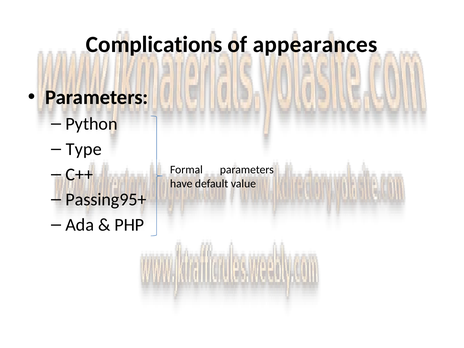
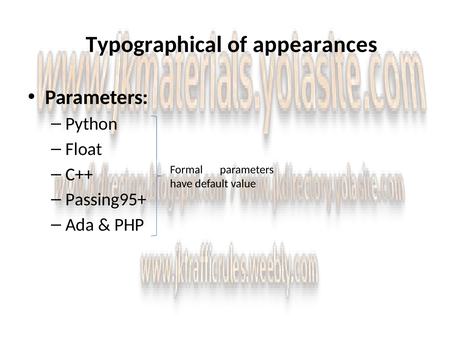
Complications: Complications -> Typographical (154, 45)
Type: Type -> Float (84, 149)
